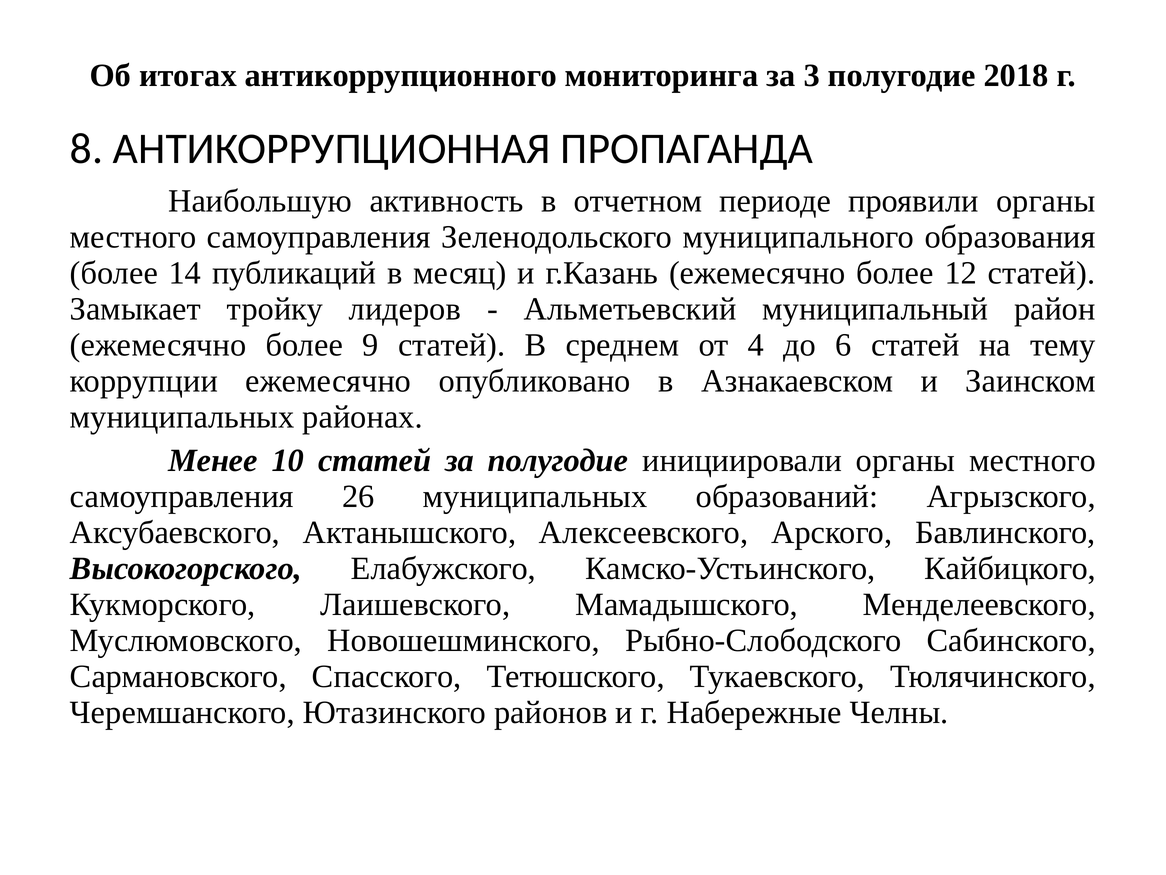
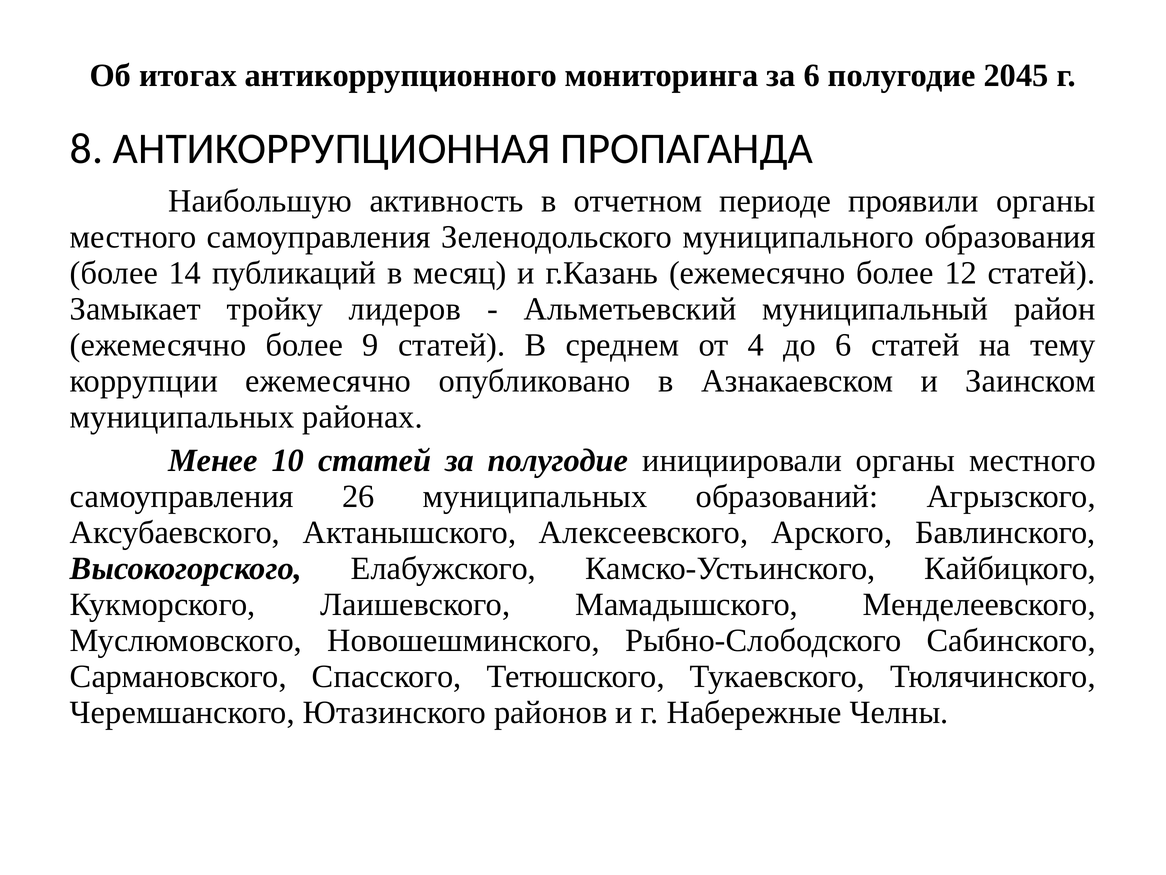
за 3: 3 -> 6 (812, 76)
2018: 2018 -> 2045 (1016, 76)
